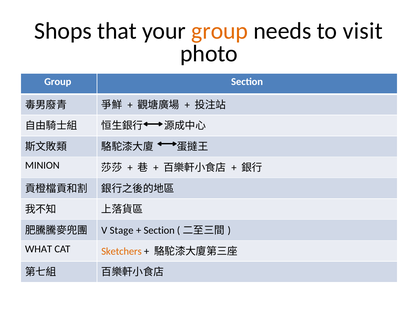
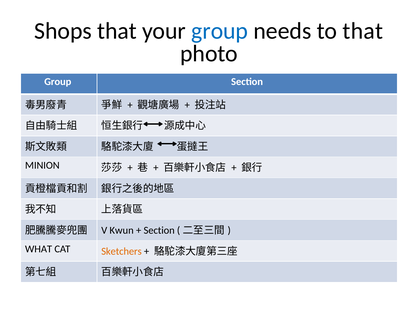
group colour: orange -> blue (220, 31)
to visit: visit -> that (363, 31)
Stage: Stage -> Kwun (122, 230)
